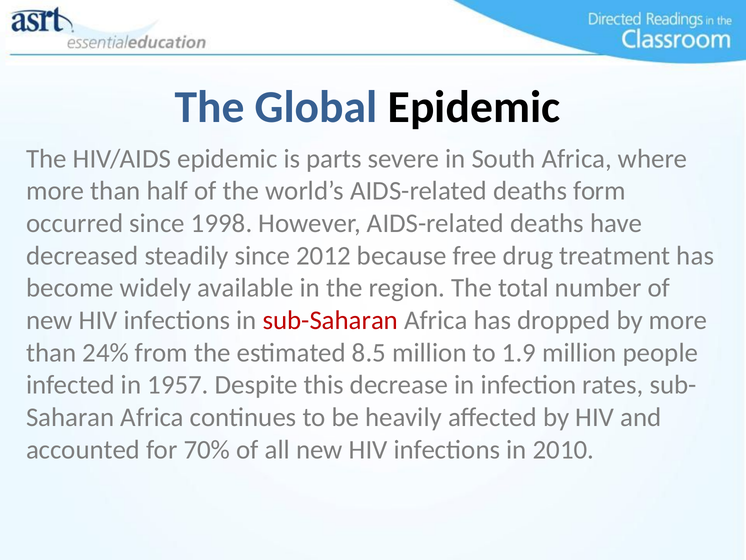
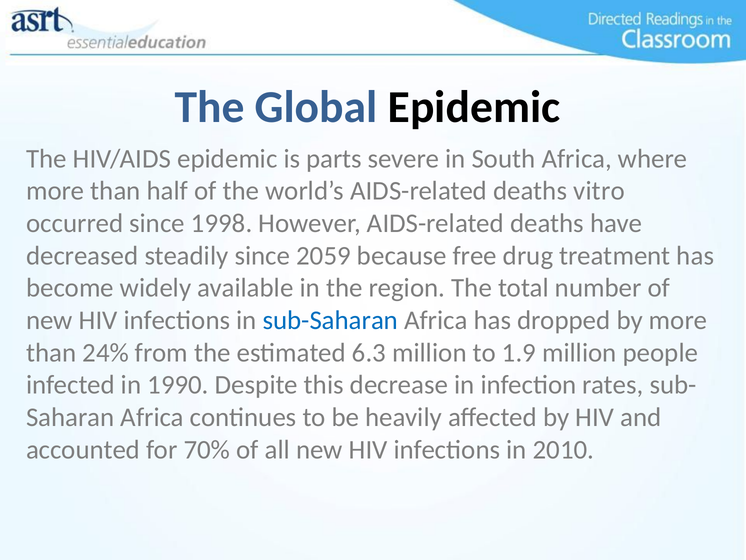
form: form -> vitro (599, 191)
2012: 2012 -> 2059 (324, 255)
sub-Saharan colour: red -> blue (330, 320)
8.5: 8.5 -> 6.3 (369, 352)
1957: 1957 -> 1990 (178, 385)
